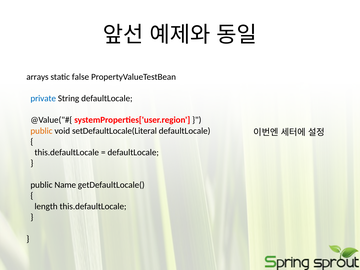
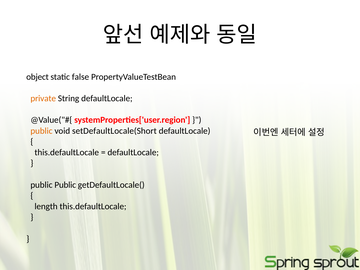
arrays: arrays -> object (38, 77)
private colour: blue -> orange (43, 98)
setDefaultLocale(Literal: setDefaultLocale(Literal -> setDefaultLocale(Short (114, 131)
public Name: Name -> Public (65, 185)
